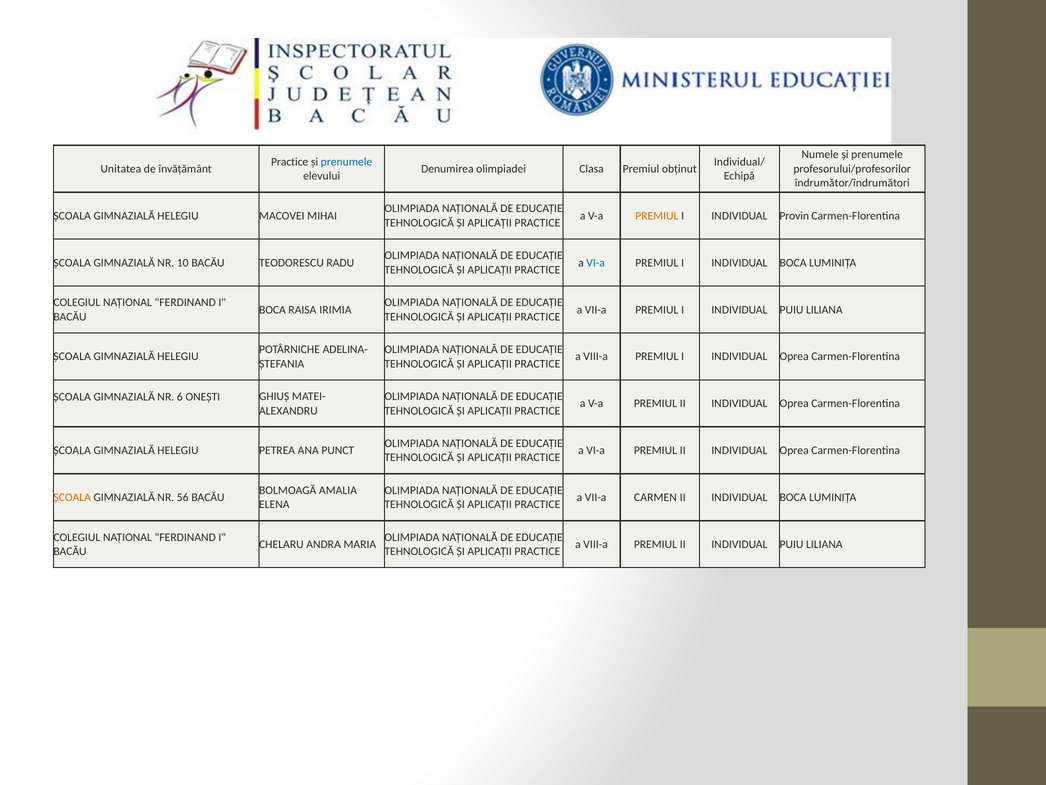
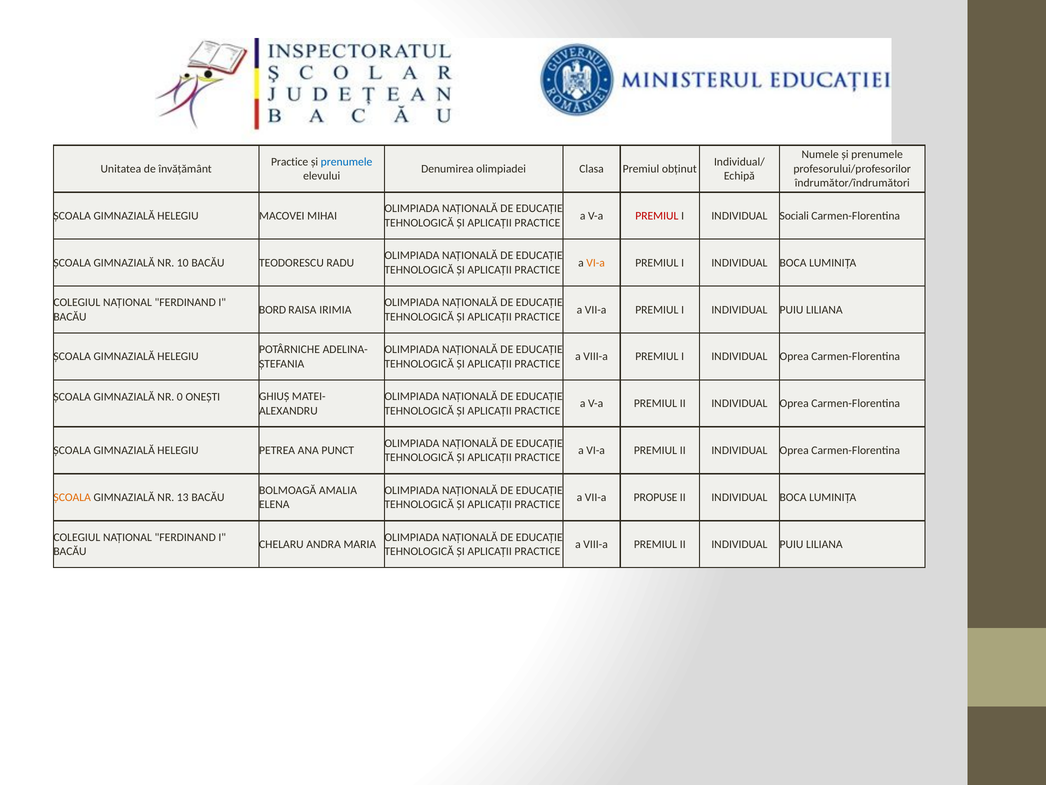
PREMIUL colour: orange -> red (657, 216)
Provin: Provin -> Sociali (794, 216)
VI-a colour: blue -> orange (596, 263)
BOCA: BOCA -> BORD (272, 309)
6: 6 -> 0 (180, 397)
56: 56 -> 13 (183, 497)
CARMEN: CARMEN -> PROPUSE (656, 497)
